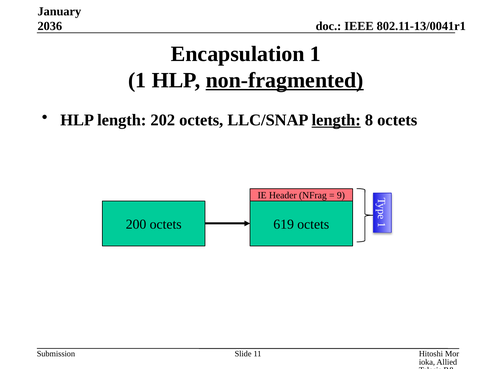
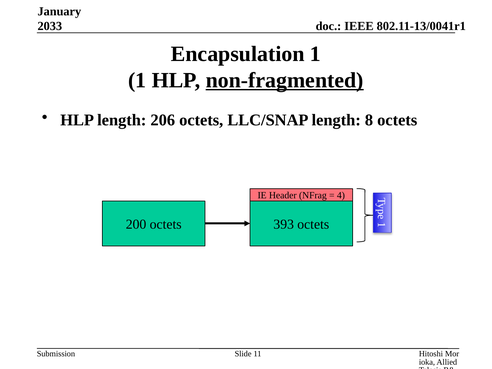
2036: 2036 -> 2033 (50, 26)
202: 202 -> 206 (163, 120)
length underline: present -> none (336, 120)
9: 9 -> 4 (341, 195)
619: 619 -> 393 (284, 224)
